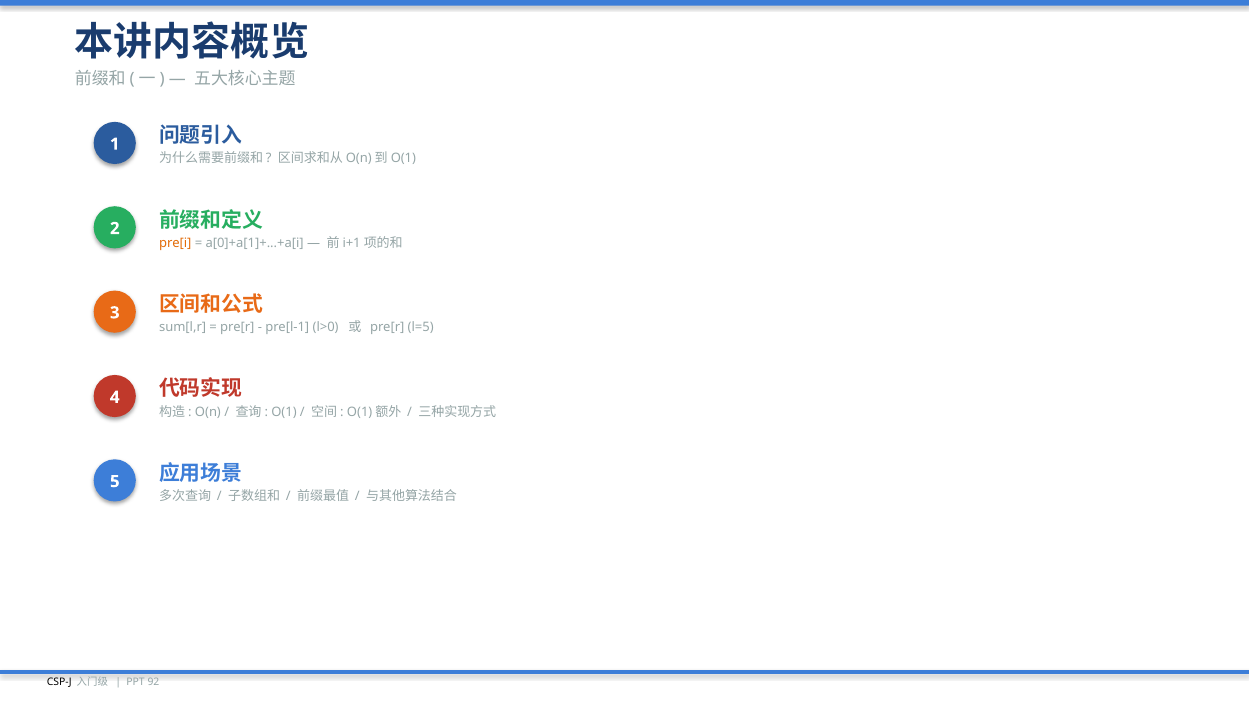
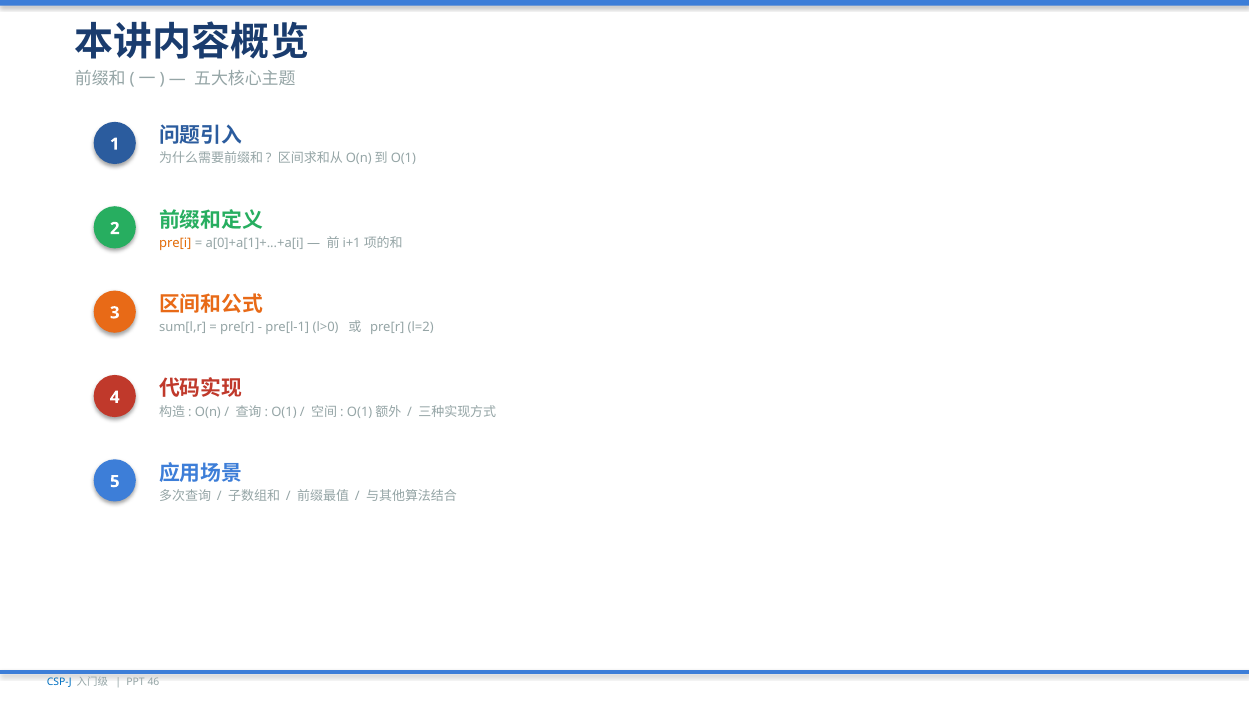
l=5: l=5 -> l=2 (421, 327)
CSP-J colour: black -> blue (59, 681)
92: 92 -> 46 (153, 681)
